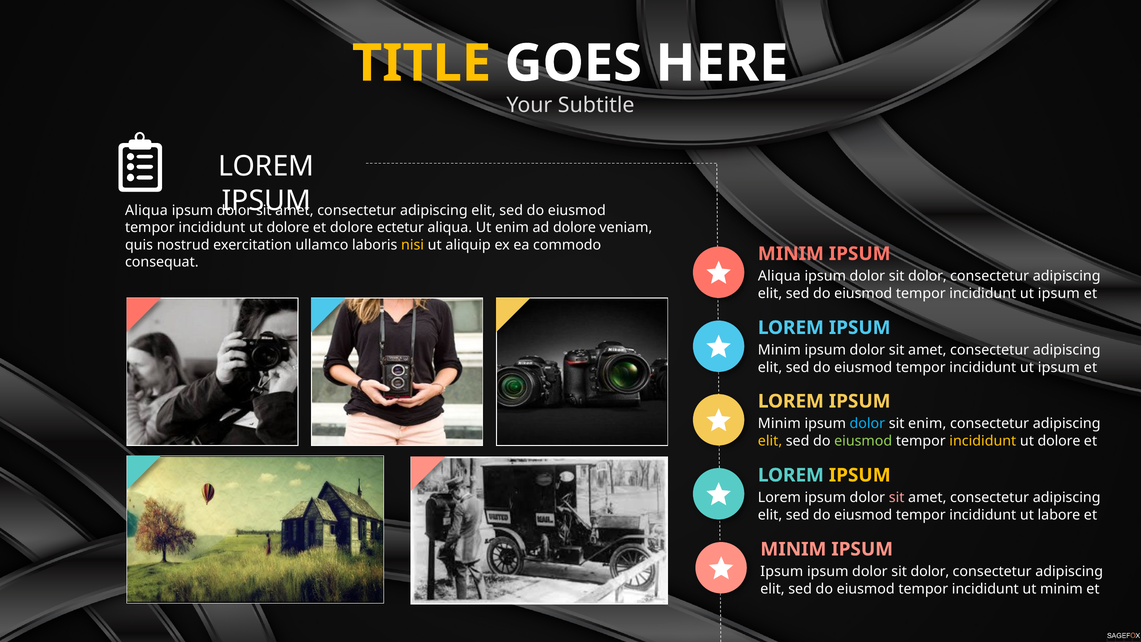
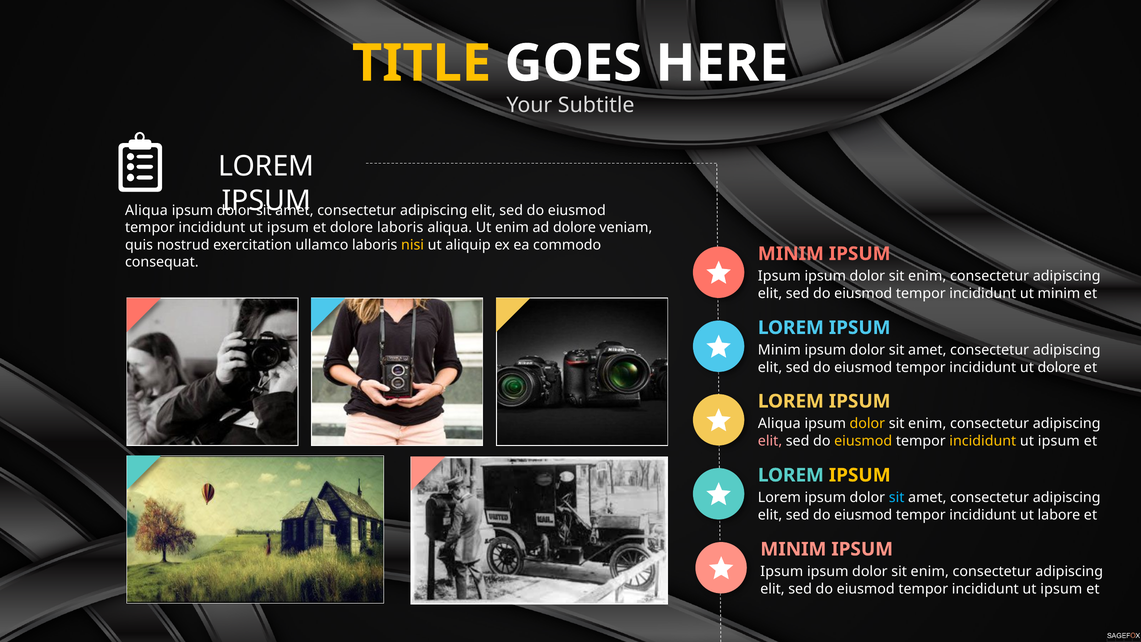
dolore: dolore -> ipsum (288, 228)
dolore ectetur: ectetur -> laboris (400, 228)
Aliqua: Aliqua -> Ipsum (779, 276)
dolor: dolor -> enim (927, 276)
ipsum: ipsum -> minim (1059, 293)
ipsum: ipsum -> dolore (1059, 367)
Minim: Minim -> Aliqua (779, 424)
dolor colour: light blue -> yellow (867, 424)
elit colour: yellow -> pink (770, 441)
eiusmod colour: light green -> yellow (863, 441)
dolore: dolore -> ipsum (1059, 441)
sit colour: pink -> light blue (897, 498)
dolor: dolor -> enim (930, 572)
minim: minim -> ipsum (1061, 589)
